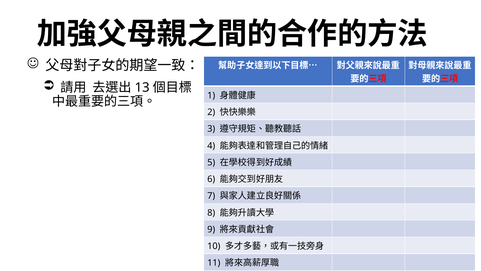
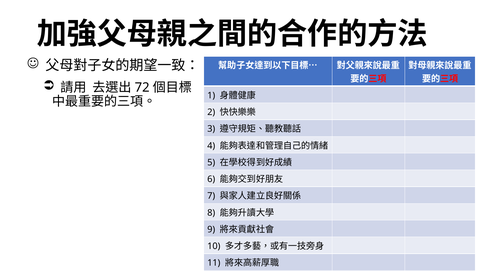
13: 13 -> 72 (142, 87)
